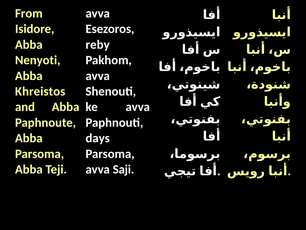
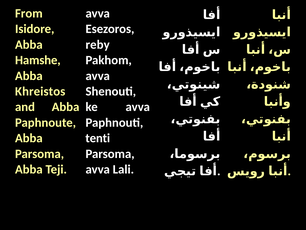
Nenyoti: Nenyoti -> Hamshe (38, 60)
days: days -> tenti (98, 138)
Saji: Saji -> Lali (123, 169)
